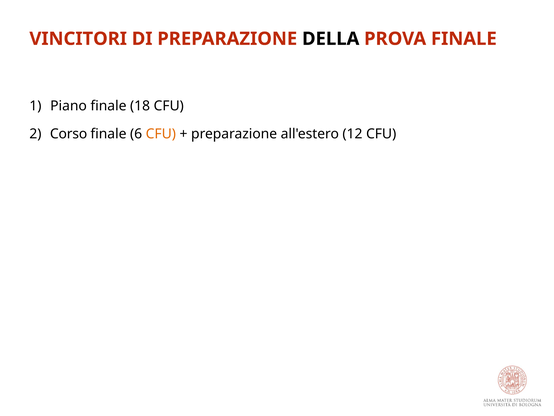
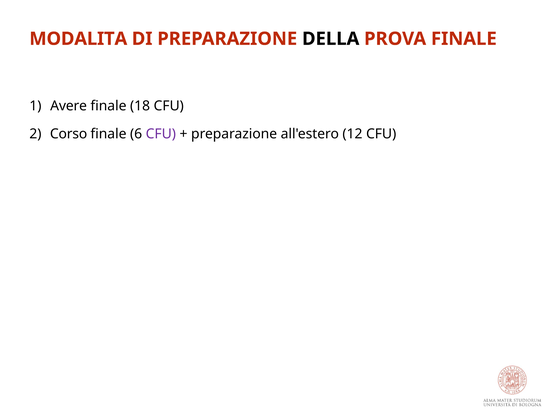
VINCITORI: VINCITORI -> MODALITA (78, 39)
Piano: Piano -> Avere (69, 106)
CFU colour: orange -> purple (161, 134)
